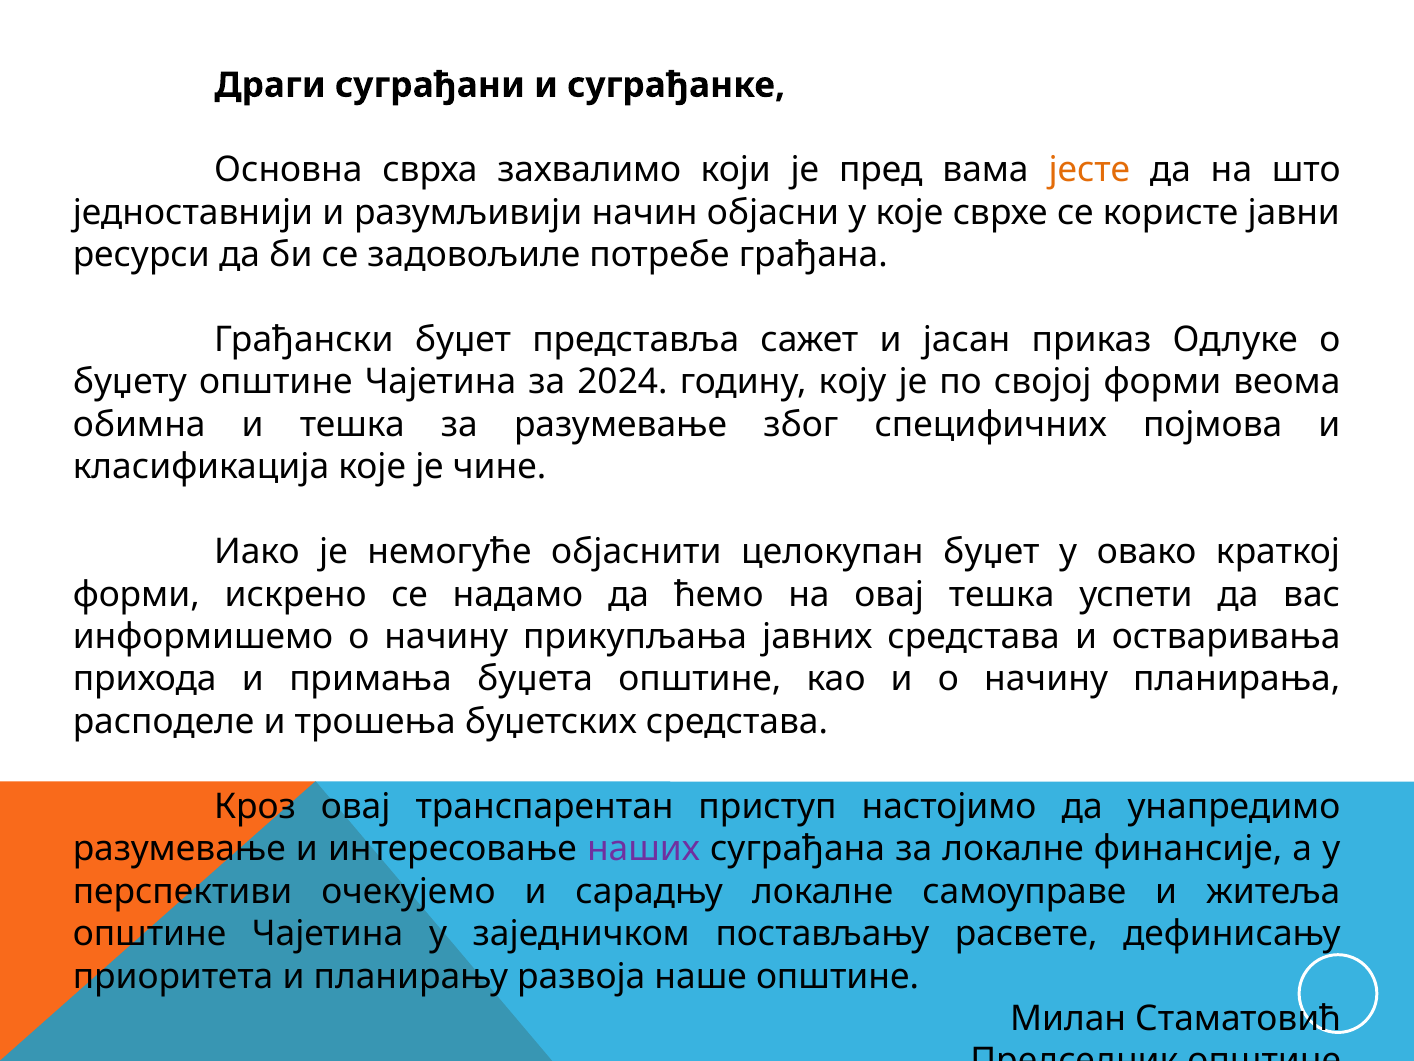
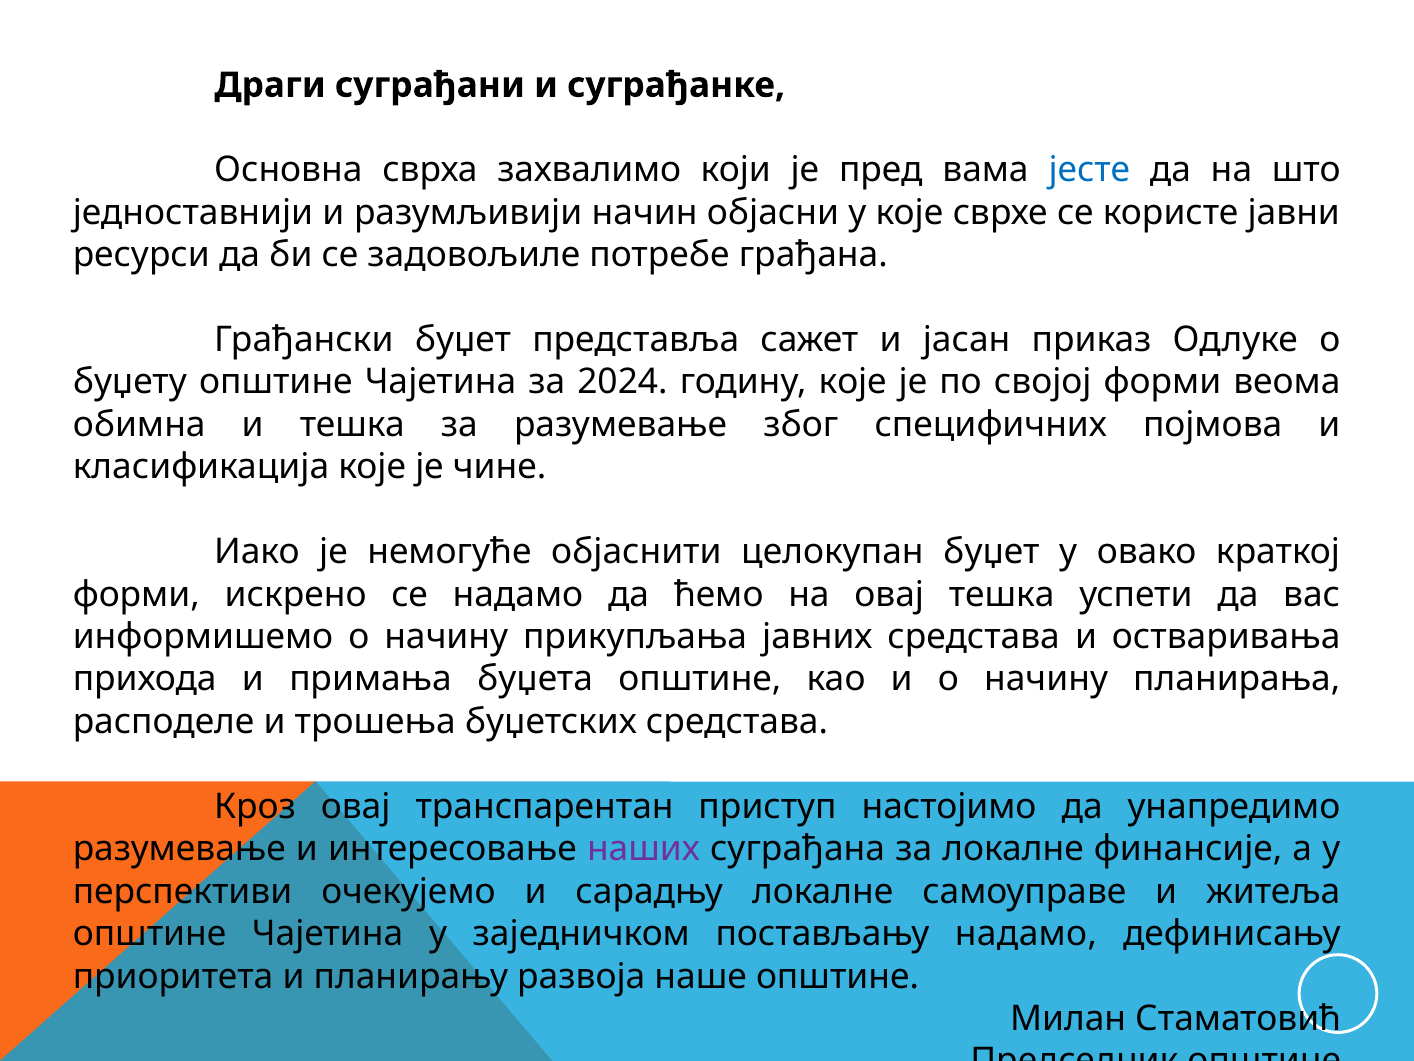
јесте colour: orange -> blue (1089, 170)
годину коју: коју -> које (853, 382)
постављању расвете: расвете -> надамо (1026, 933)
